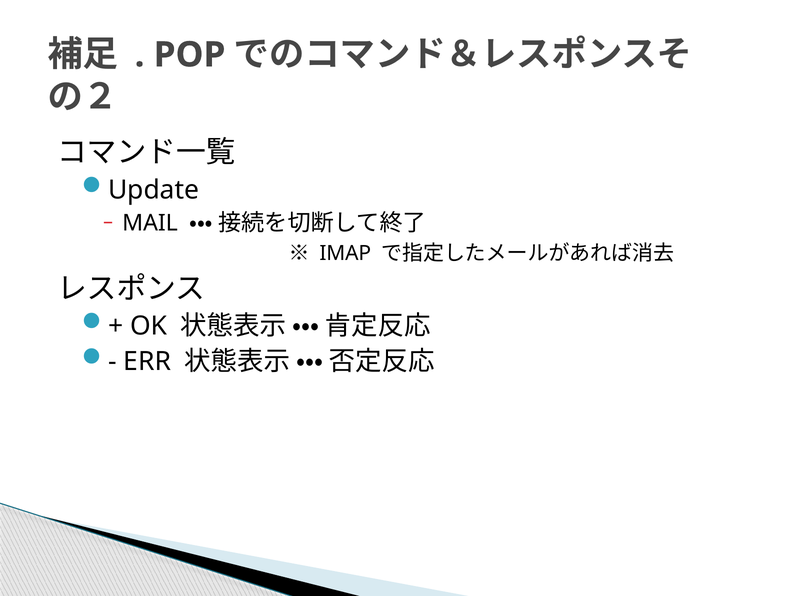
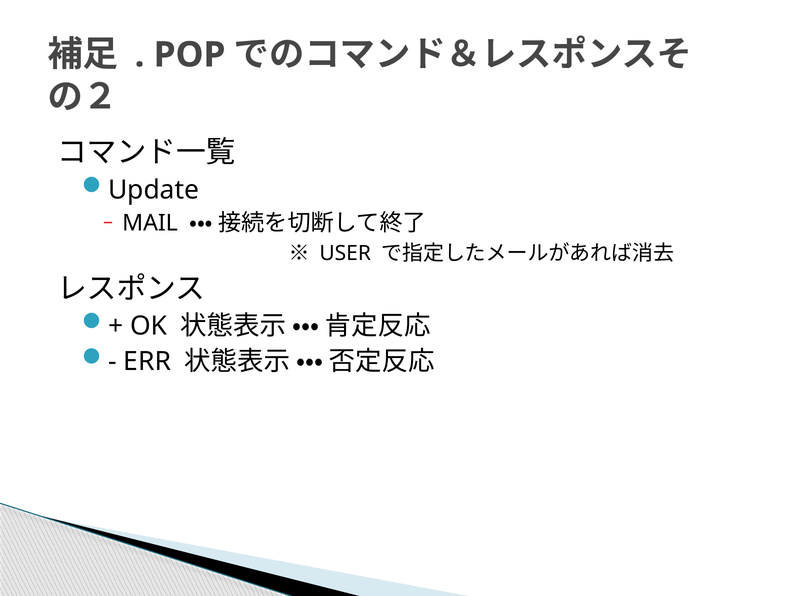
IMAP: IMAP -> USER (345, 253)
